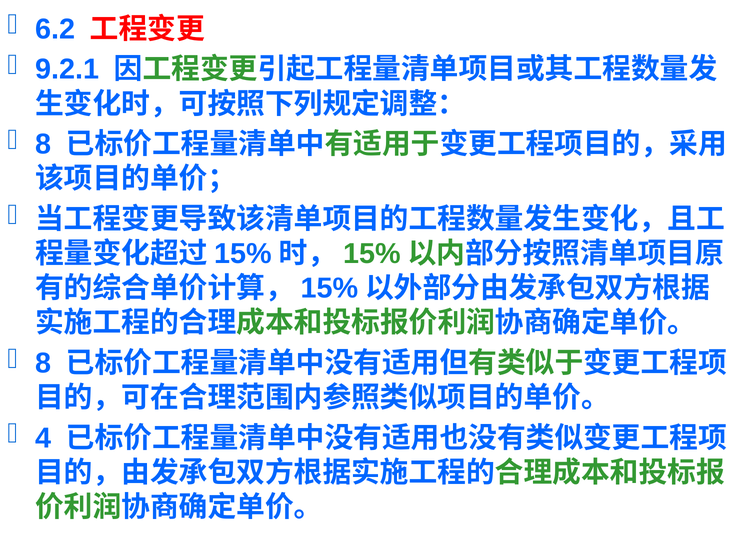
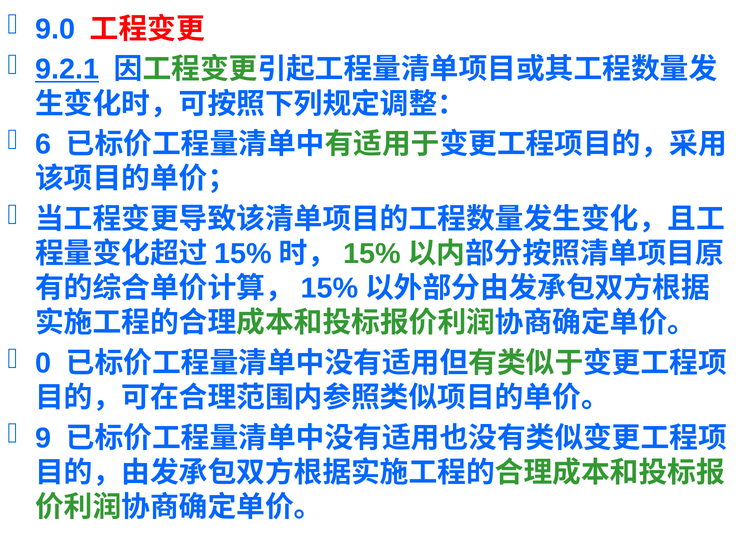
6.2: 6.2 -> 9.0 (55, 29)
9.2.1 underline: none -> present (67, 69)
8: 8 -> 6 (43, 144)
8: 8 -> 0 (43, 363)
4: 4 -> 9 (43, 438)
